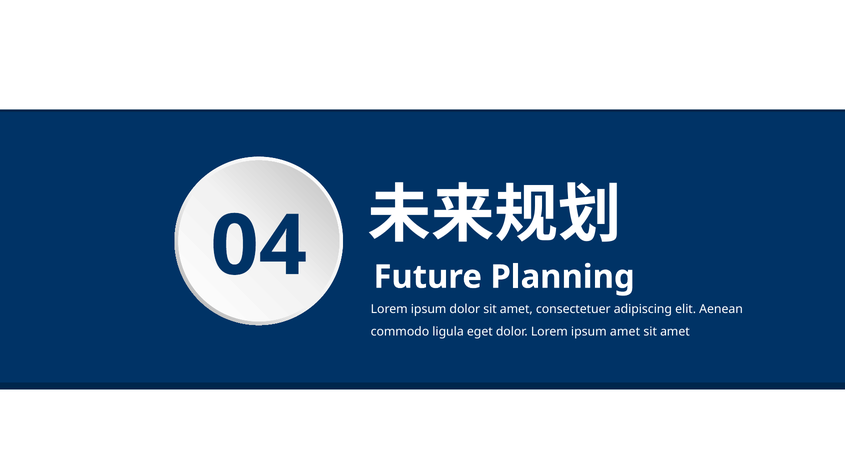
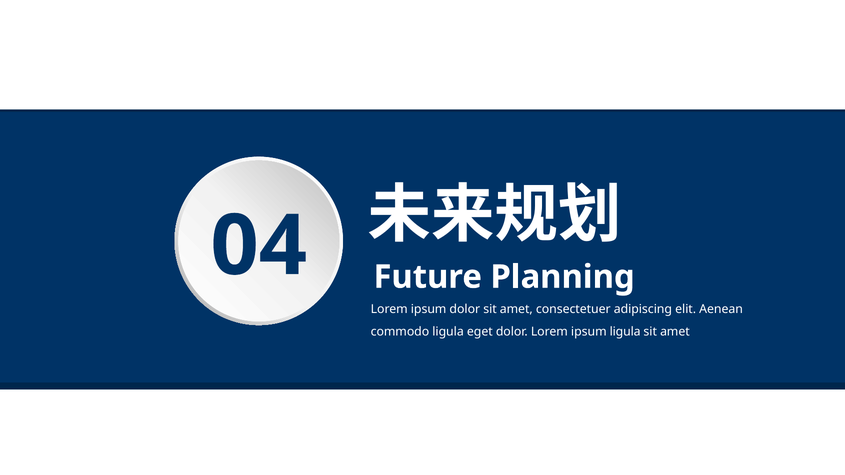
ipsum amet: amet -> ligula (625, 332)
